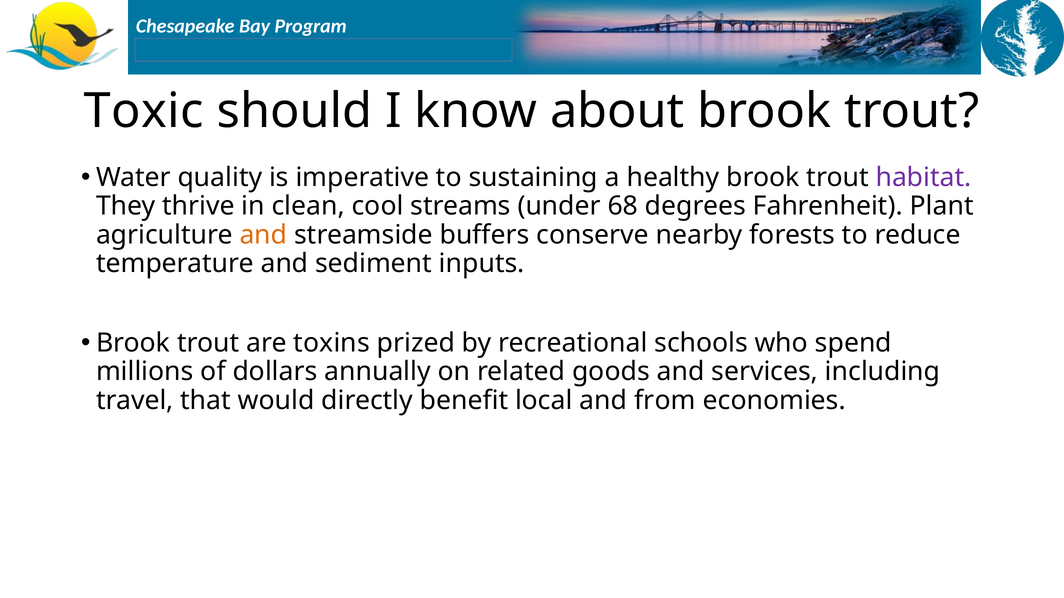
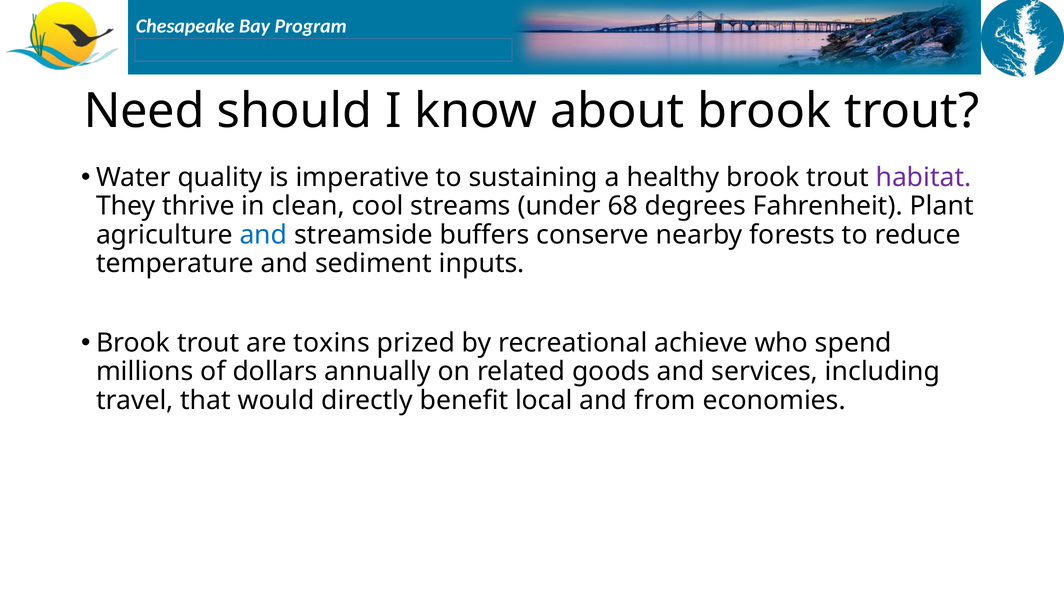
Toxic: Toxic -> Need (144, 111)
and colour: orange -> blue (263, 235)
schools: schools -> achieve (701, 343)
